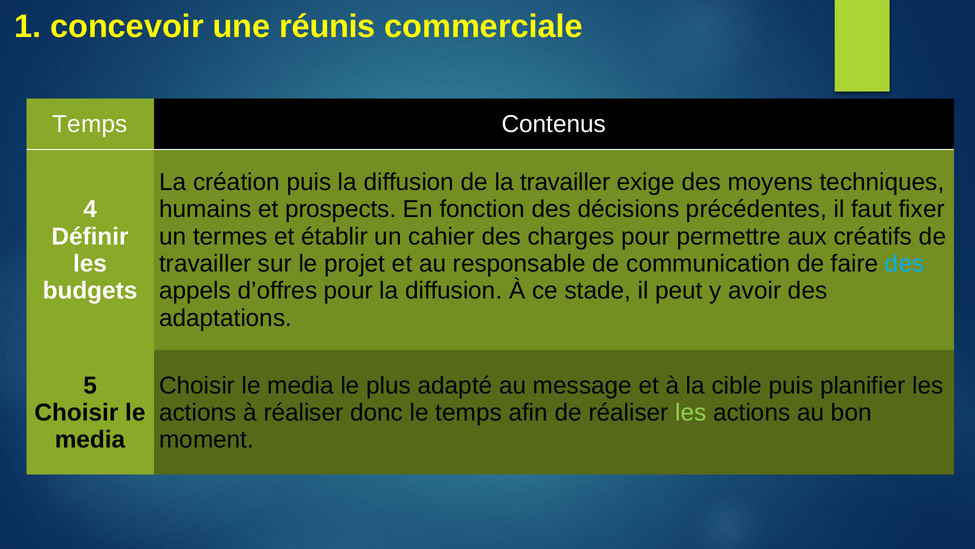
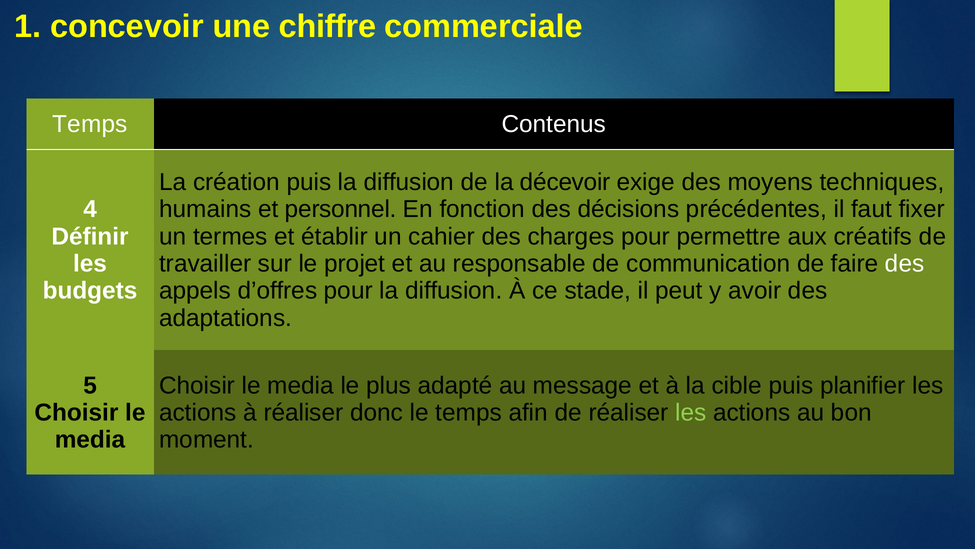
réunis: réunis -> chiffre (327, 27)
la travailler: travailler -> décevoir (565, 182)
prospects: prospects -> personnel (341, 209)
des colour: light blue -> white (905, 263)
